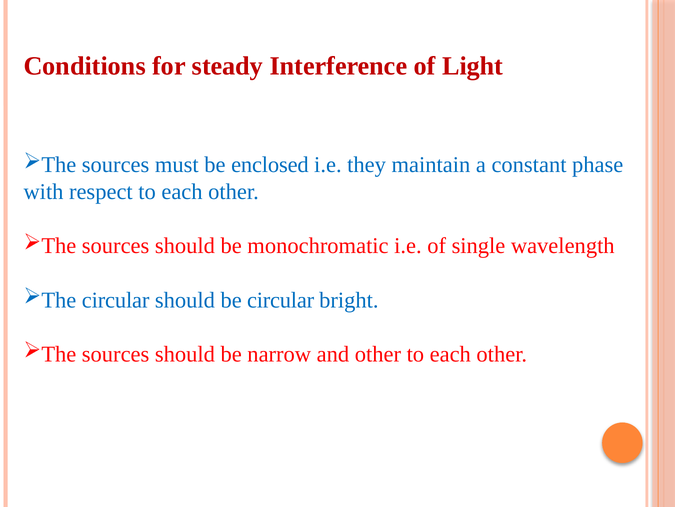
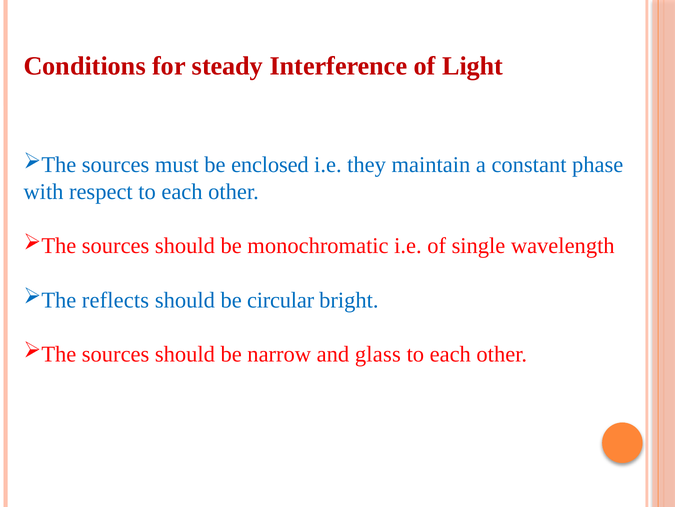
circular: circular -> reflects (115, 300)
and other: other -> glass (378, 354)
